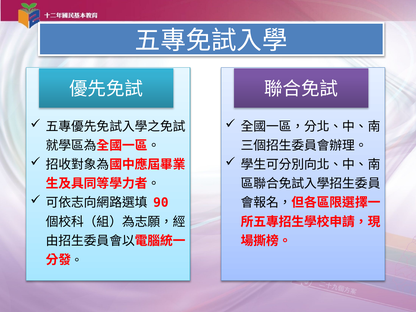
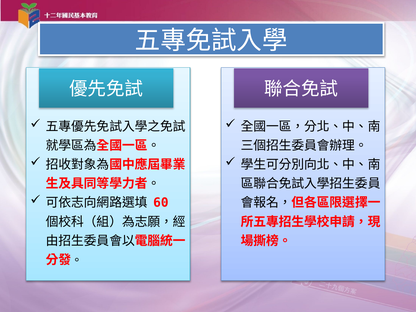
90: 90 -> 60 (161, 203)
